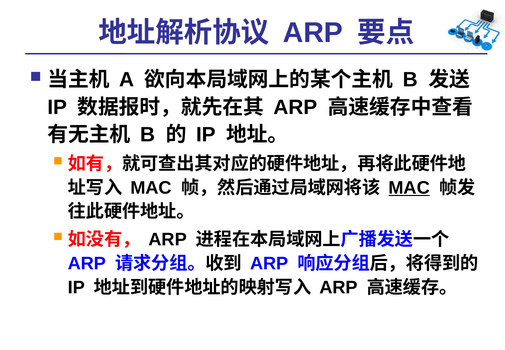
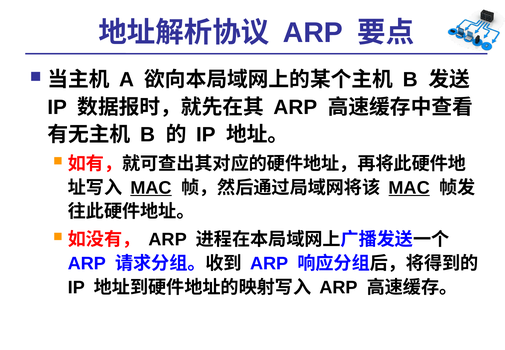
MAC underline: none -> present (151, 188)
